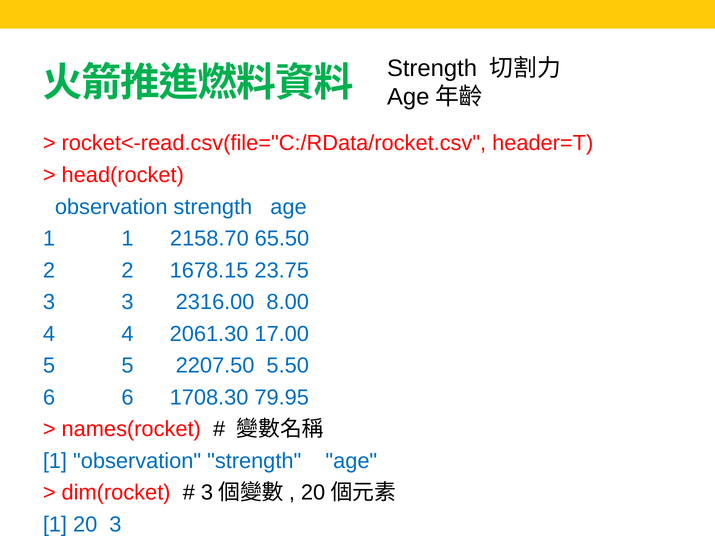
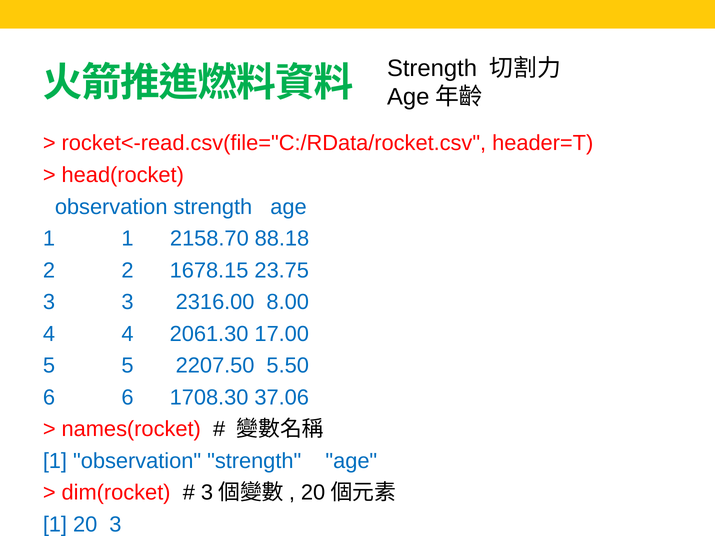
65.50: 65.50 -> 88.18 (282, 239)
79.95: 79.95 -> 37.06 (282, 398)
